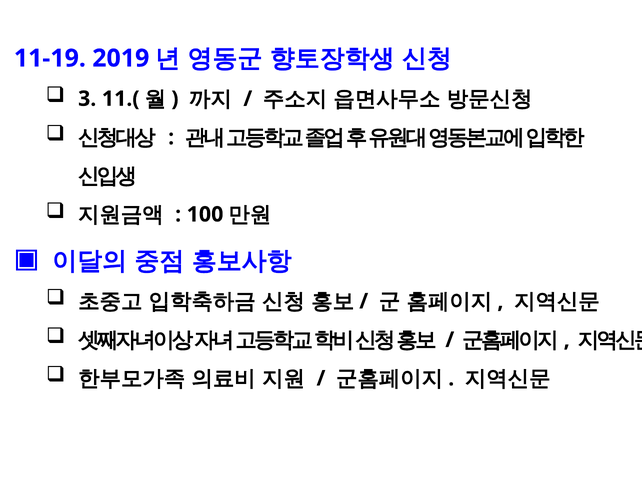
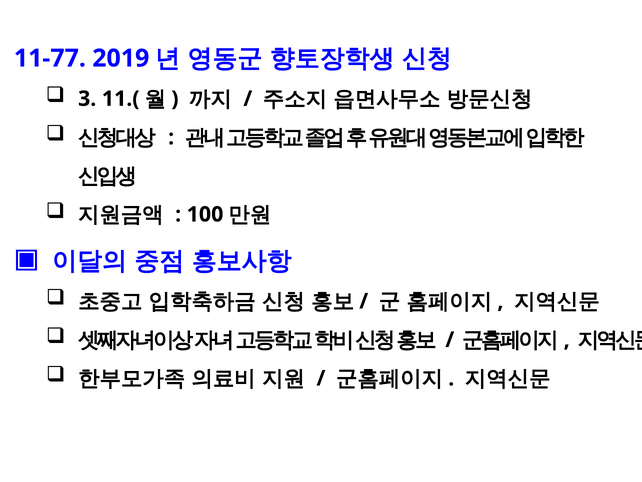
11-19: 11-19 -> 11-77 (50, 58)
